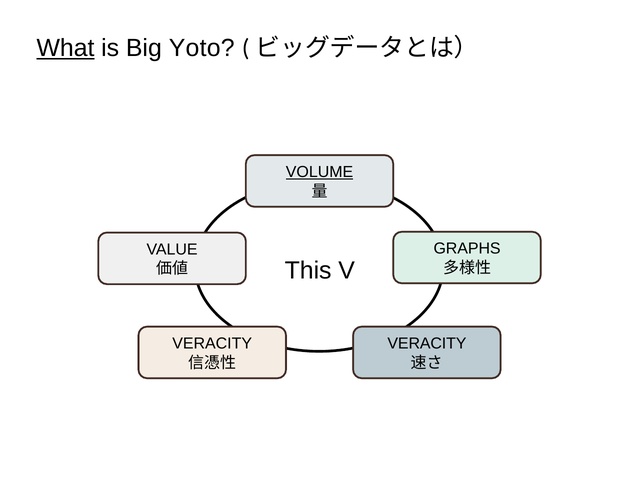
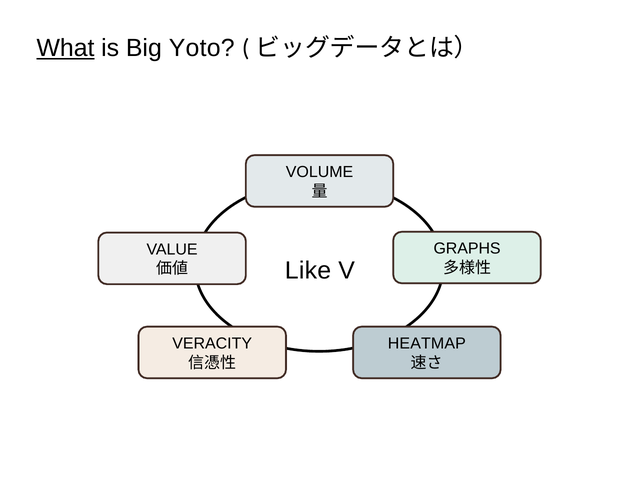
VOLUME underline: present -> none (320, 172)
This: This -> Like (308, 271)
VERACITY: VERACITY -> HEATMAP (427, 344)
